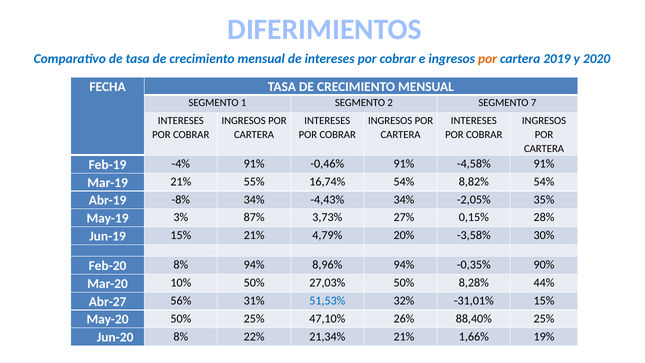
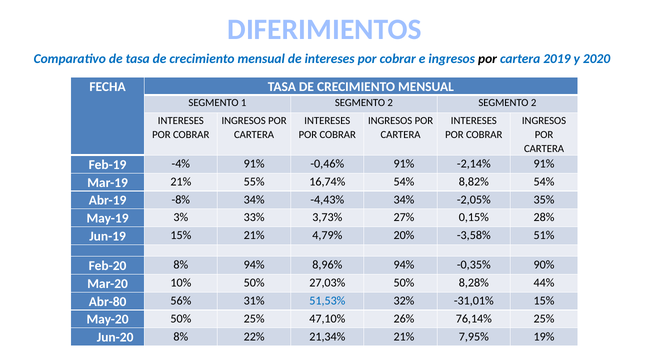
por colour: orange -> black (488, 59)
2 SEGMENTO 7: 7 -> 2 (534, 103)
-4,58%: -4,58% -> -2,14% (474, 164)
87%: 87% -> 33% (254, 217)
30%: 30% -> 51% (544, 235)
Abr-27: Abr-27 -> Abr-80 (108, 301)
88,40%: 88,40% -> 76,14% (474, 318)
1,66%: 1,66% -> 7,95% (474, 336)
